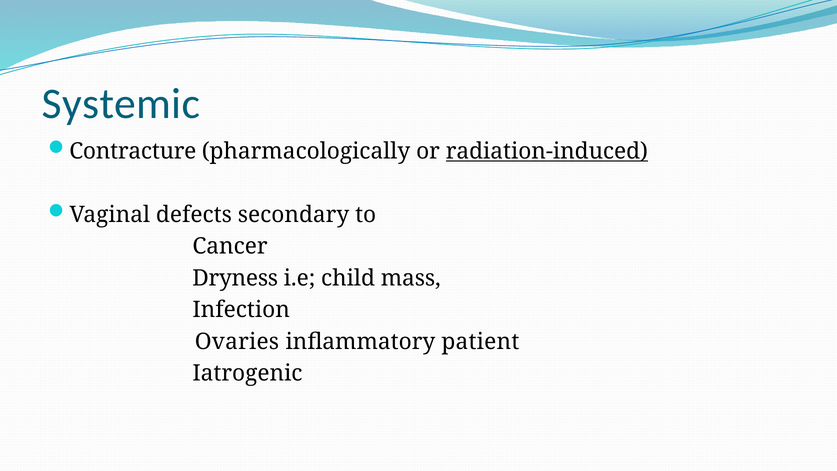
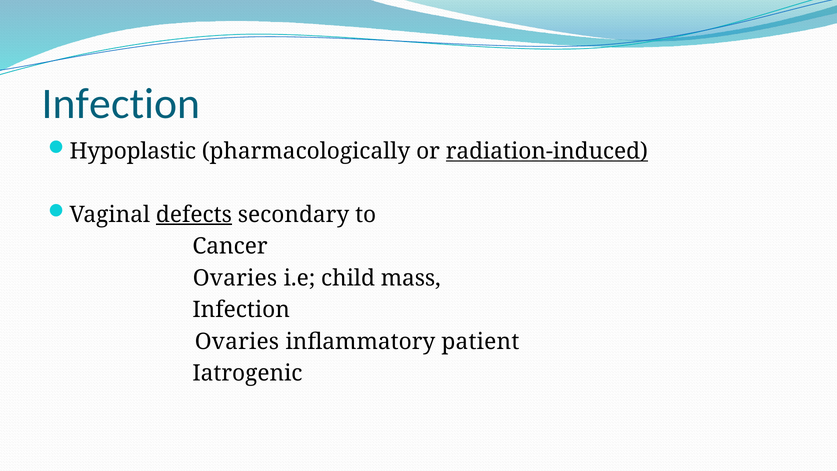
Systemic: Systemic -> Infection (121, 104)
Contracture: Contracture -> Hypoplastic (133, 151)
defects underline: none -> present (194, 215)
Dryness: Dryness -> Ovaries (235, 278)
